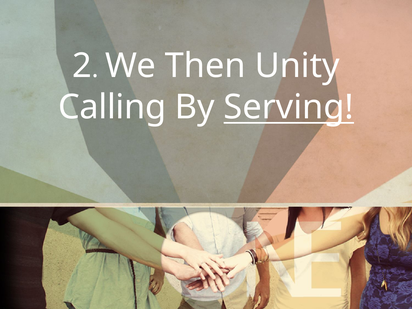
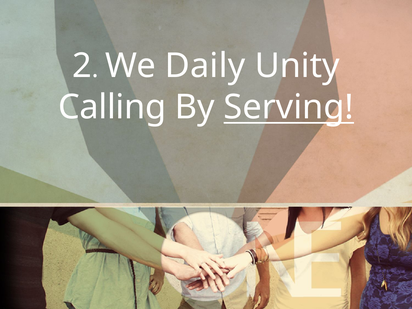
Then: Then -> Daily (205, 66)
